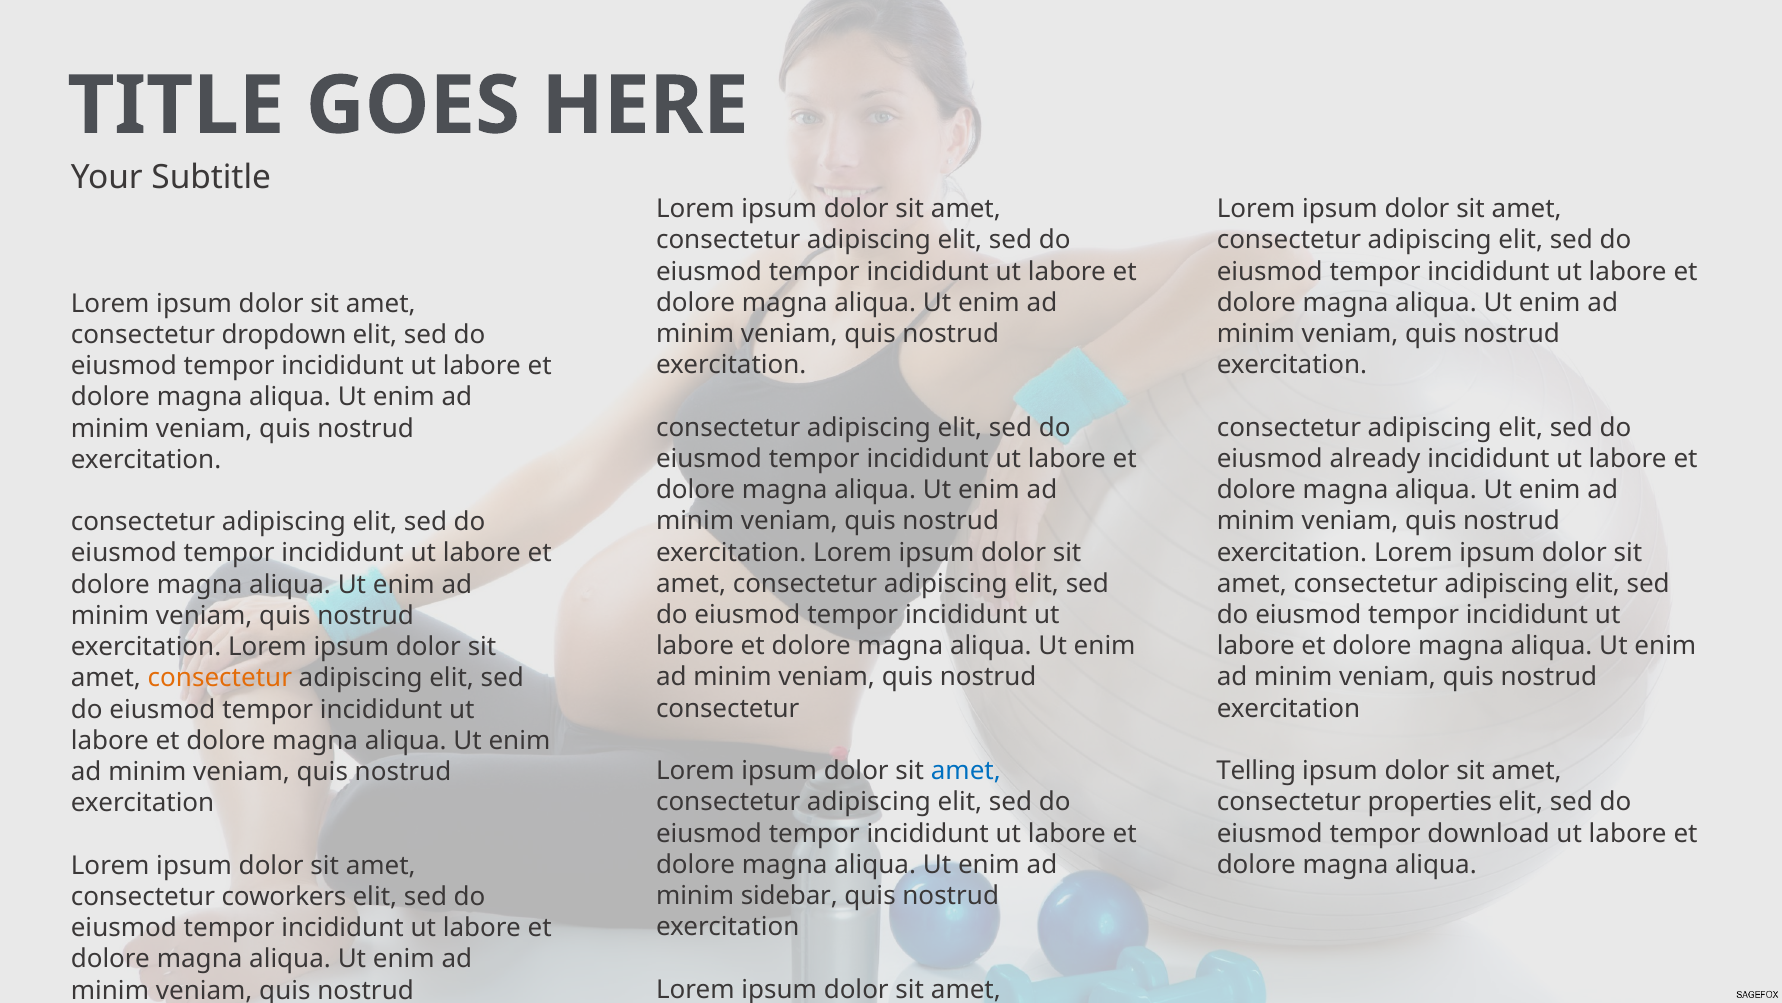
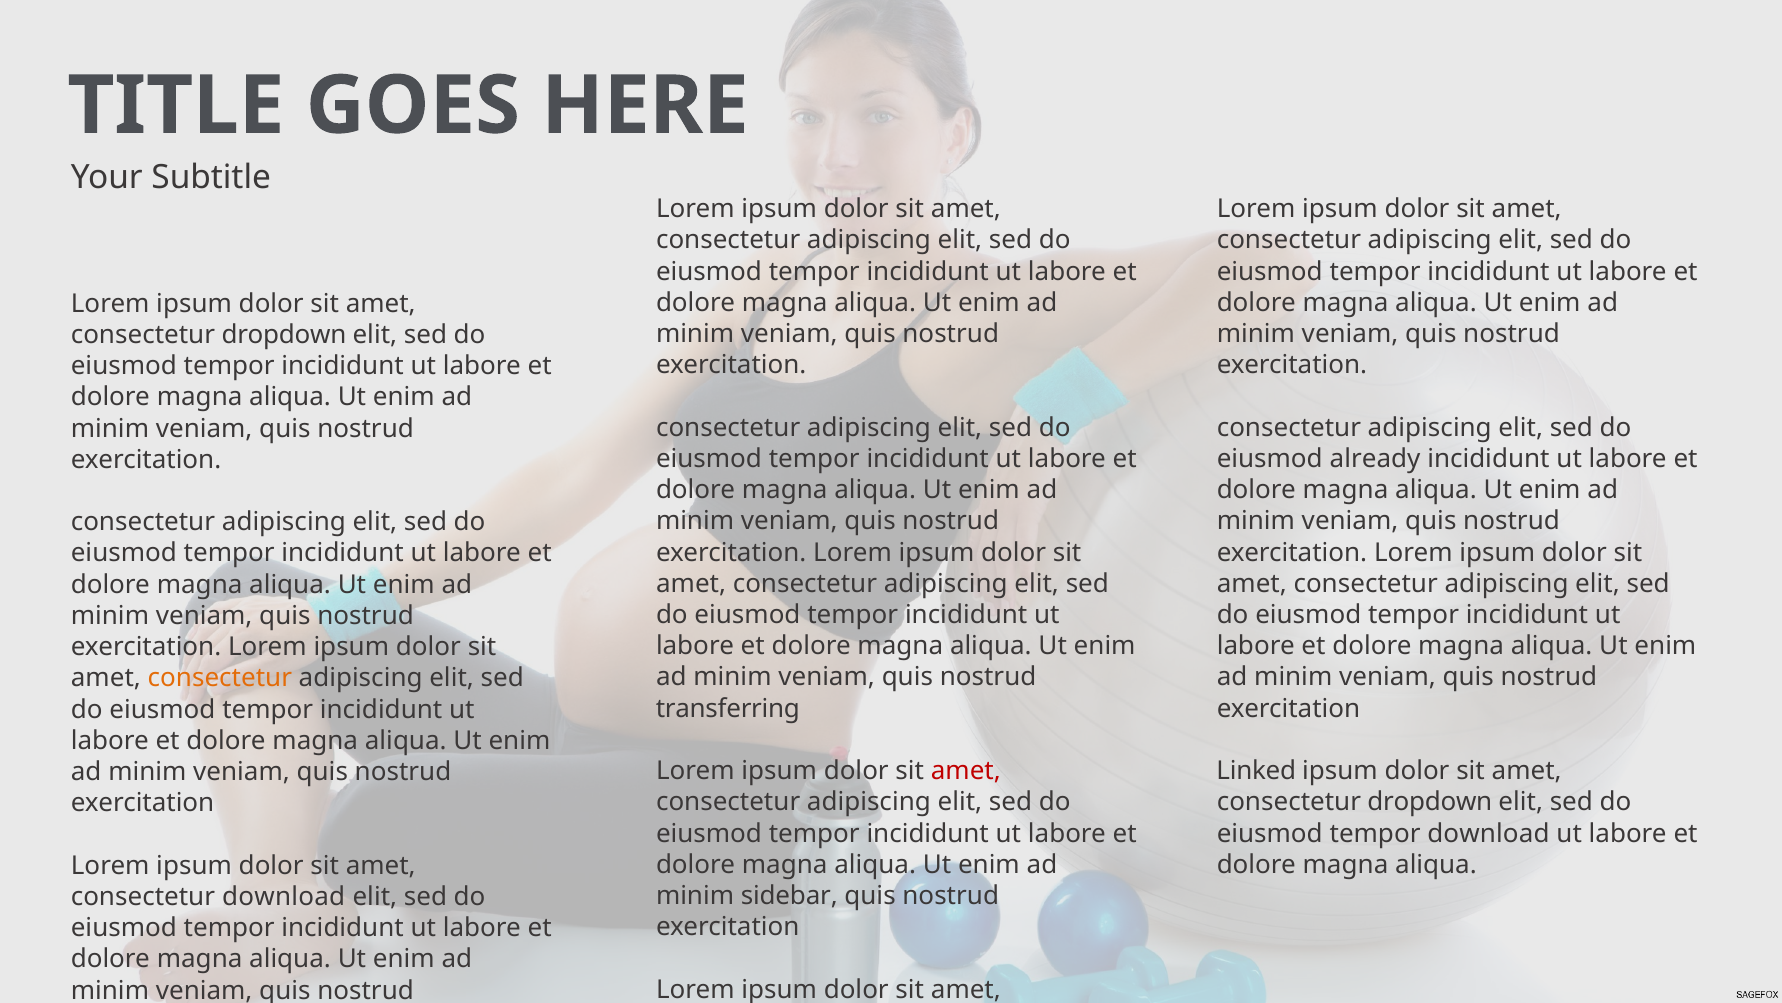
consectetur: consectetur -> transferring (728, 708)
amet colour: blue -> red (966, 771)
Telling: Telling -> Linked (1256, 771)
properties: properties -> dropdown (1430, 802)
consectetur coworkers: coworkers -> download (284, 896)
